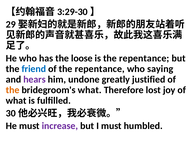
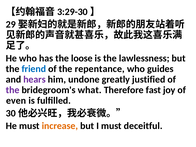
is the repentance: repentance -> lawlessness (144, 58)
saying: saying -> guides (160, 69)
the colour: orange -> purple (13, 90)
lost: lost -> fast (153, 90)
what: what -> even (16, 101)
increase colour: purple -> orange (60, 126)
humbled: humbled -> deceitful (143, 126)
